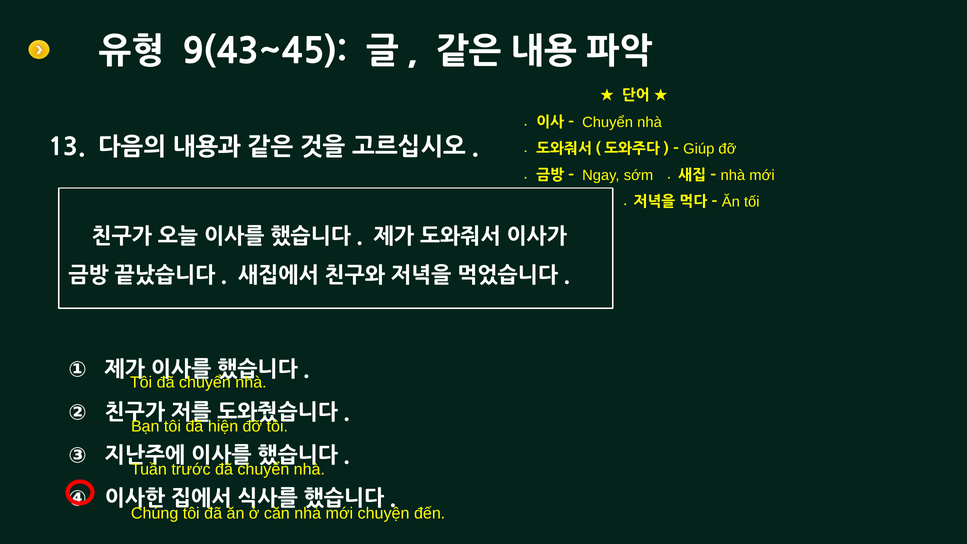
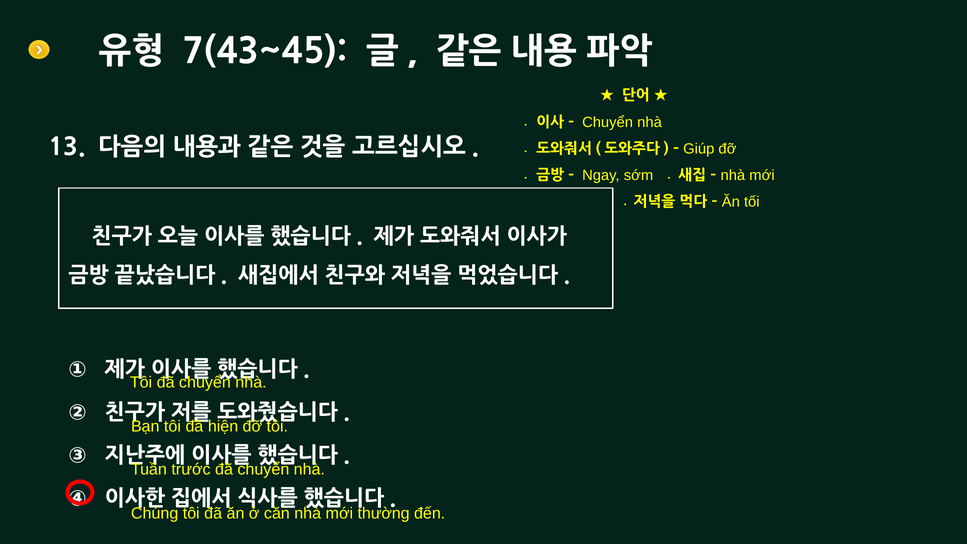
9(43~45: 9(43~45 -> 7(43~45 (265, 52)
chuyện: chuyện -> thường (384, 514)
